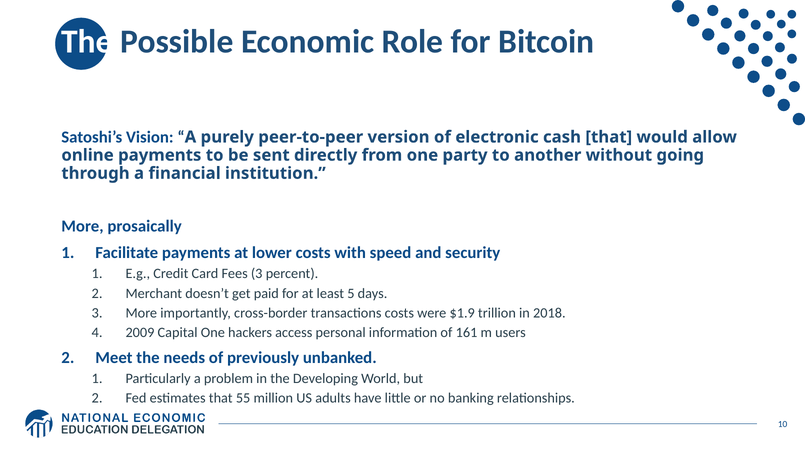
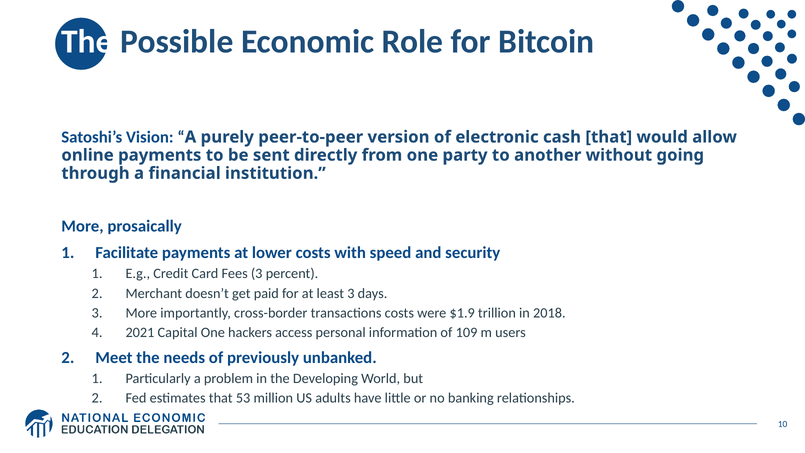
least 5: 5 -> 3 (351, 293)
2009: 2009 -> 2021 (140, 332)
161: 161 -> 109 (467, 332)
55: 55 -> 53 (243, 398)
